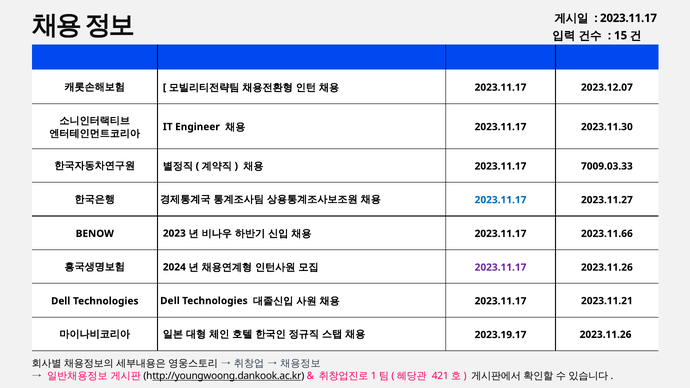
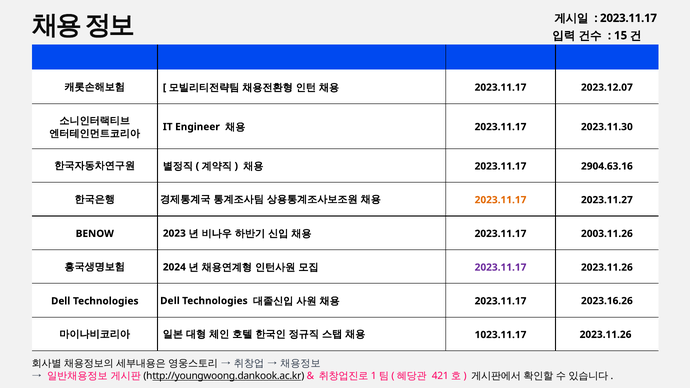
7009.03.33: 7009.03.33 -> 2904.63.16 (607, 166)
2023.11.17 colour: blue -> orange (501, 200)
2023.11.66: 2023.11.66 -> 2003.11.26 (607, 234)
2023.11.21: 2023.11.21 -> 2023.16.26 (607, 301)
2023.19.17: 2023.19.17 -> 1023.11.17 (501, 335)
